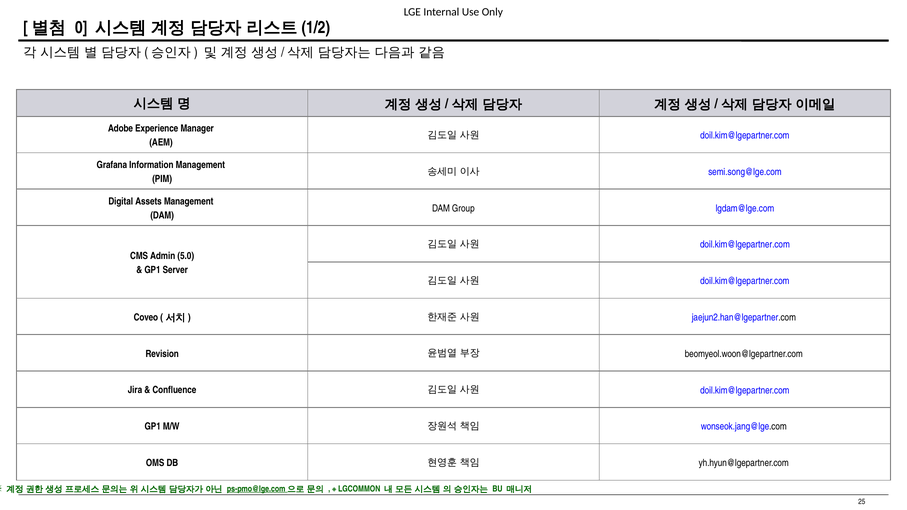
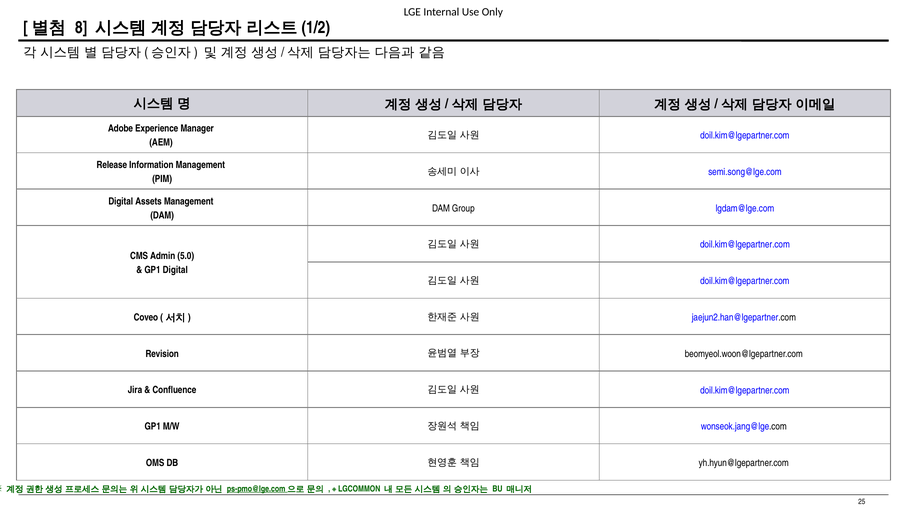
0: 0 -> 8 (81, 28)
Grafana: Grafana -> Release (112, 165)
GP1 Server: Server -> Digital (175, 270)
